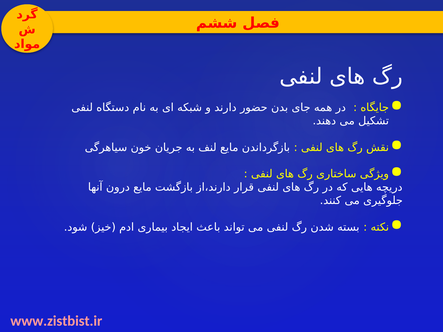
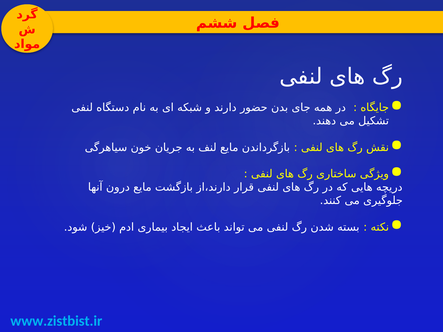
www.zistbist.ir colour: pink -> light blue (56, 321)
